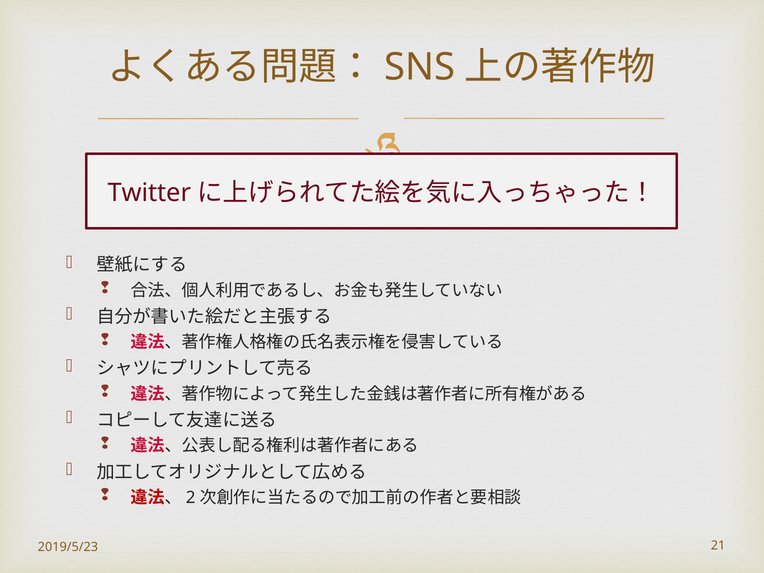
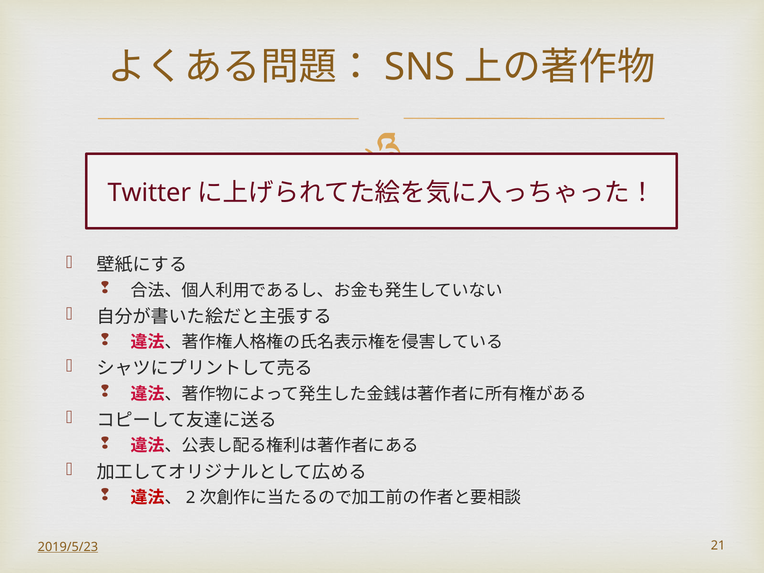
2019/5/23 underline: none -> present (68, 547)
